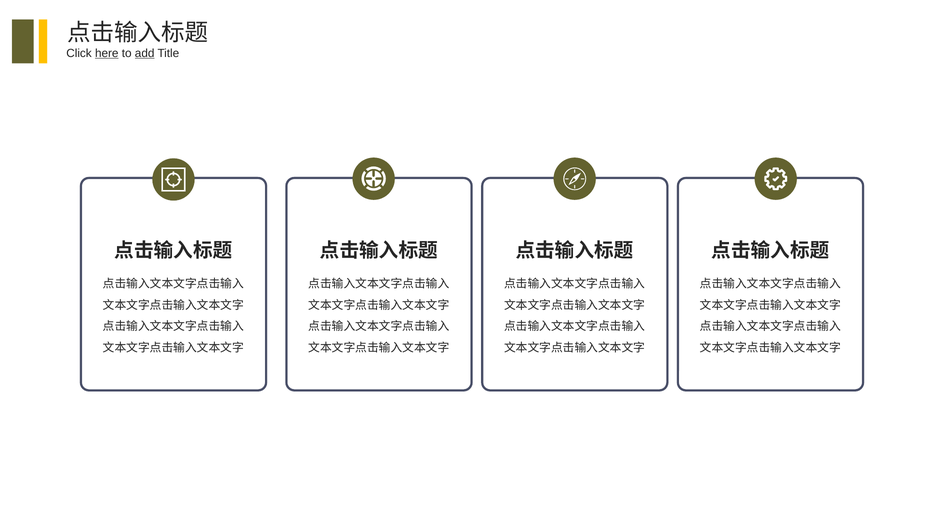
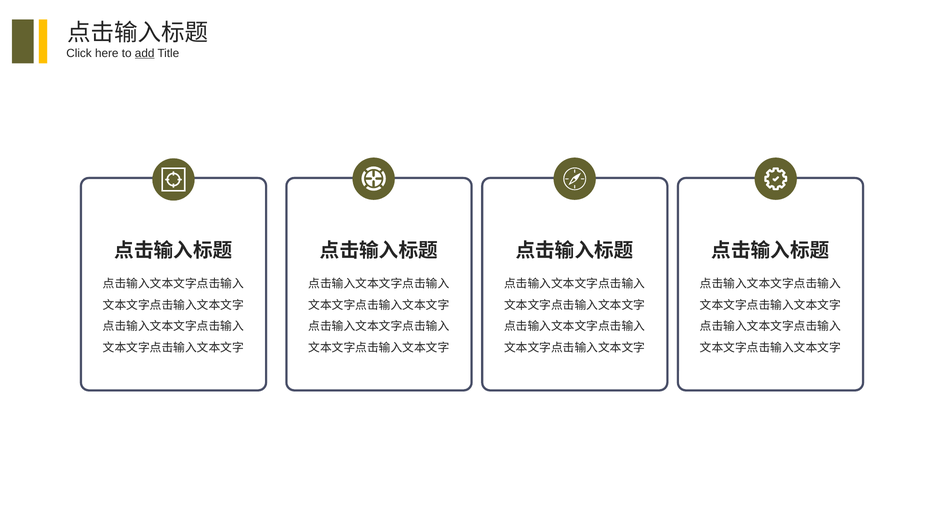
here underline: present -> none (107, 53)
